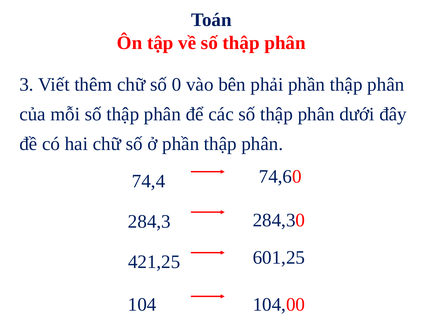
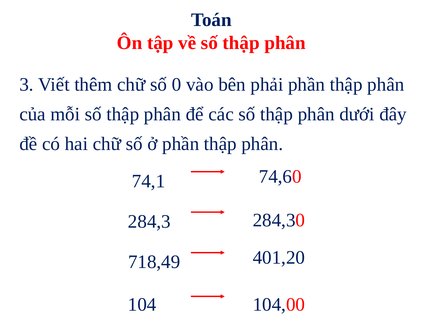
74,4: 74,4 -> 74,1 (149, 181)
601,25: 601,25 -> 401,20 (279, 257)
421,25: 421,25 -> 718,49 (154, 262)
